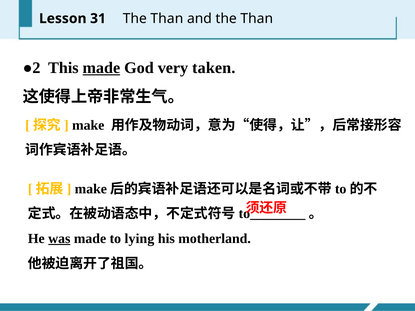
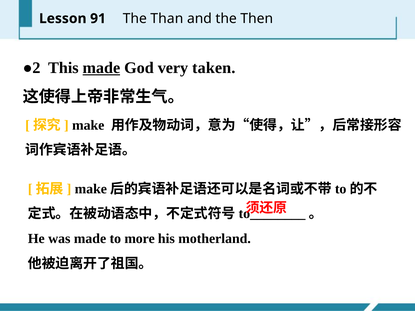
31: 31 -> 91 (98, 19)
and the Than: Than -> Then (257, 19)
was underline: present -> none (59, 239)
lying: lying -> more (140, 239)
